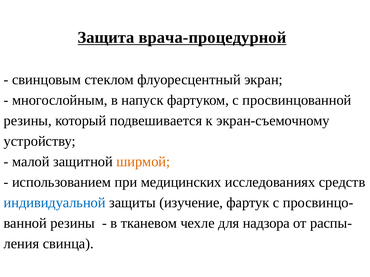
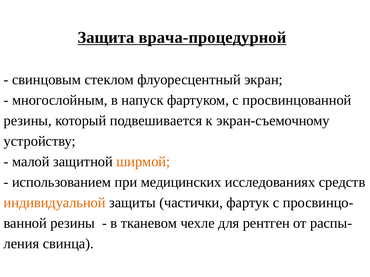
индивидуальной colour: blue -> orange (55, 203)
изучение: изучение -> частички (191, 203)
надзора: надзора -> рентген (266, 224)
